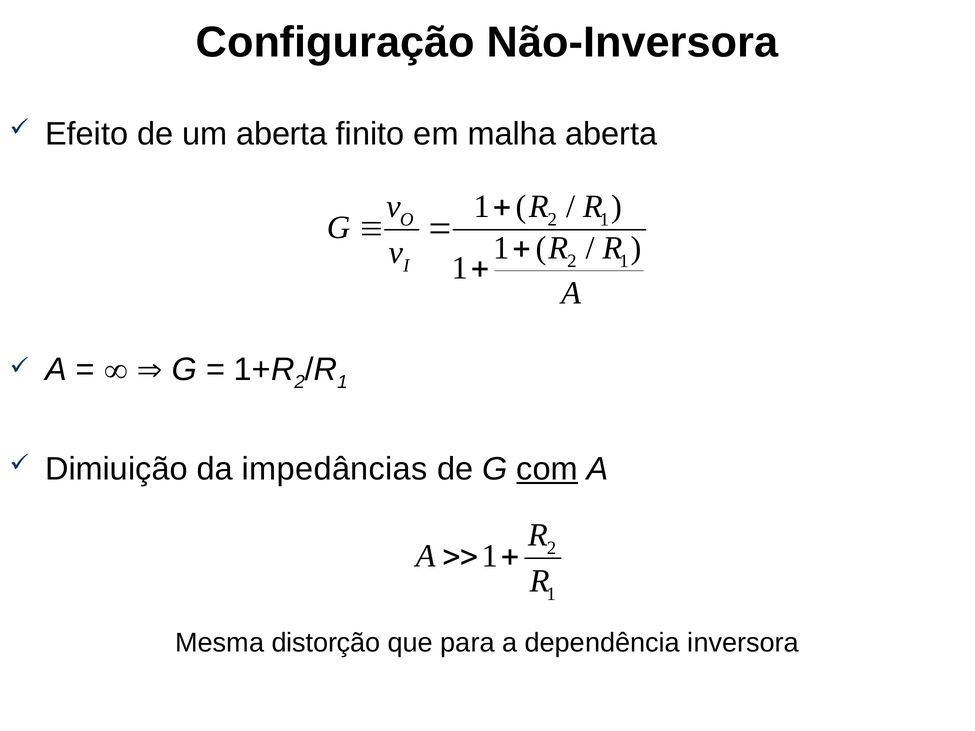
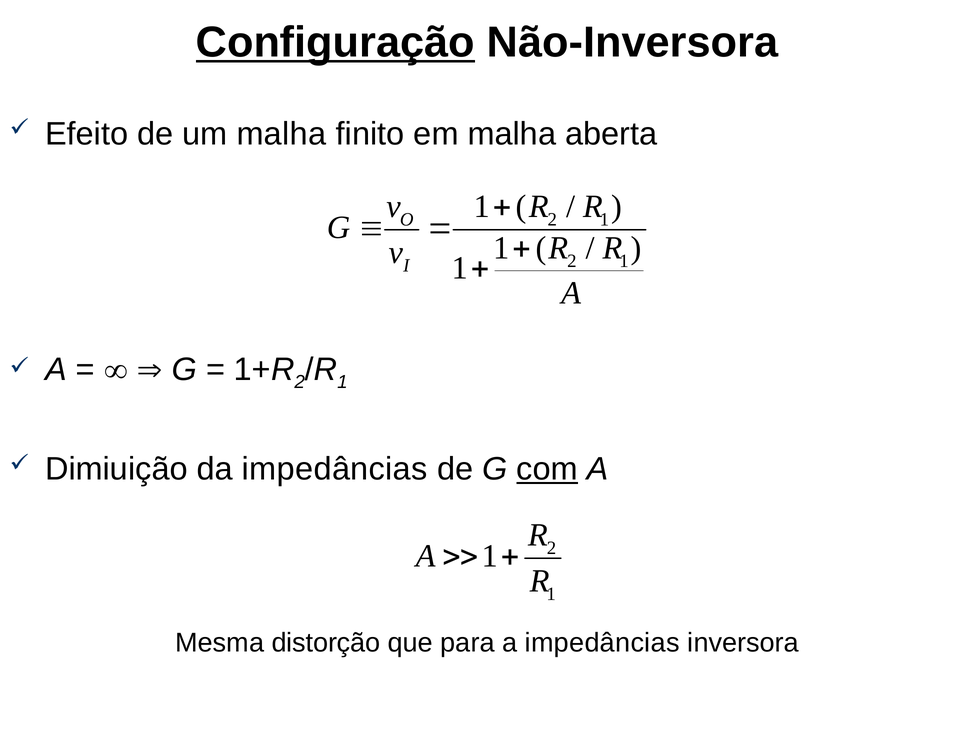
Configuração underline: none -> present (335, 42)
um aberta: aberta -> malha (282, 134)
a dependência: dependência -> impedâncias (602, 643)
